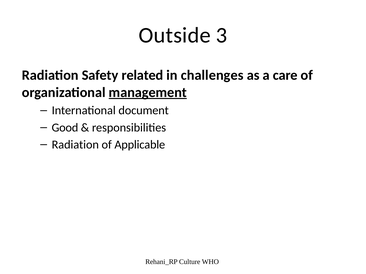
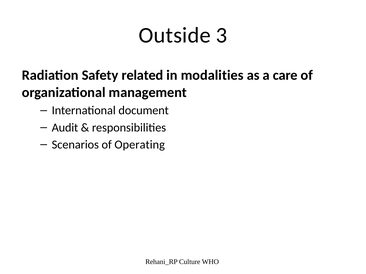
challenges: challenges -> modalities (212, 75)
management underline: present -> none (148, 93)
Good: Good -> Audit (65, 128)
Radiation: Radiation -> Scenarios (75, 145)
Applicable: Applicable -> Operating (140, 145)
